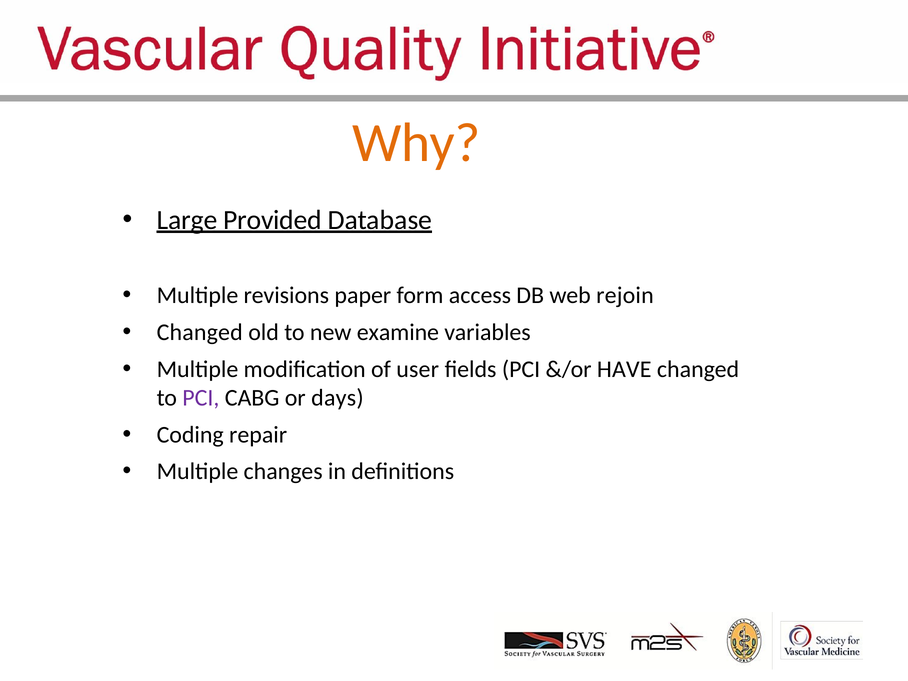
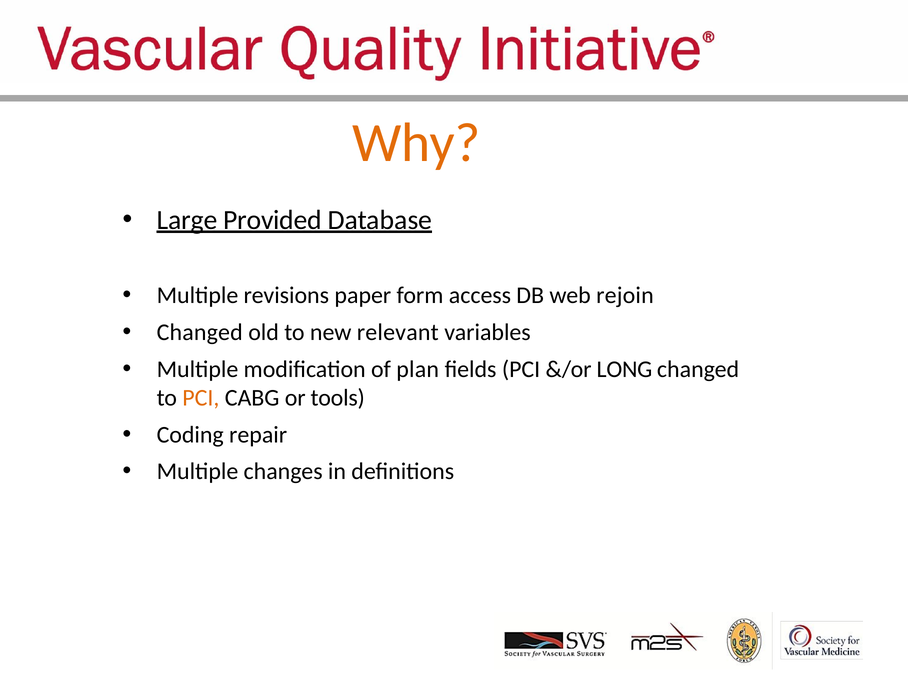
examine: examine -> relevant (398, 332)
user: user -> plan (418, 369)
HAVE: HAVE -> LONG (624, 369)
PCI colour: purple -> orange (201, 398)
days: days -> tools (338, 398)
